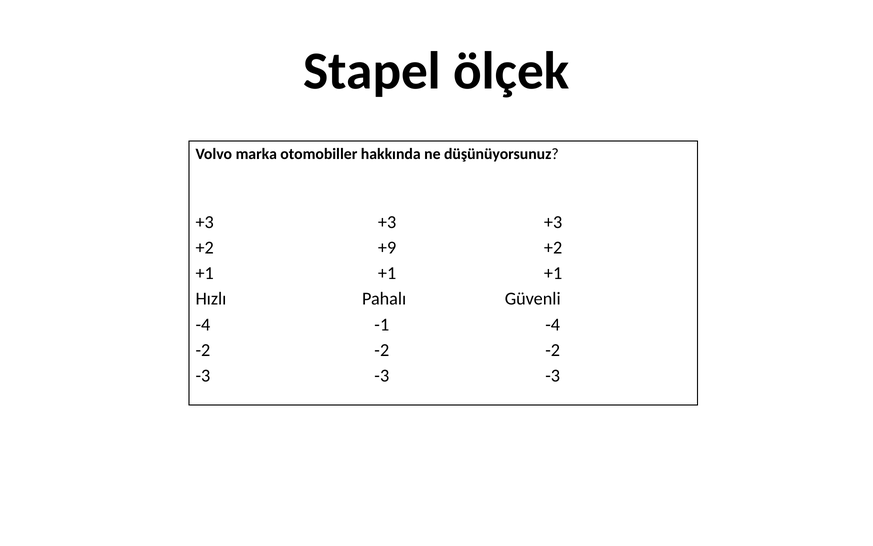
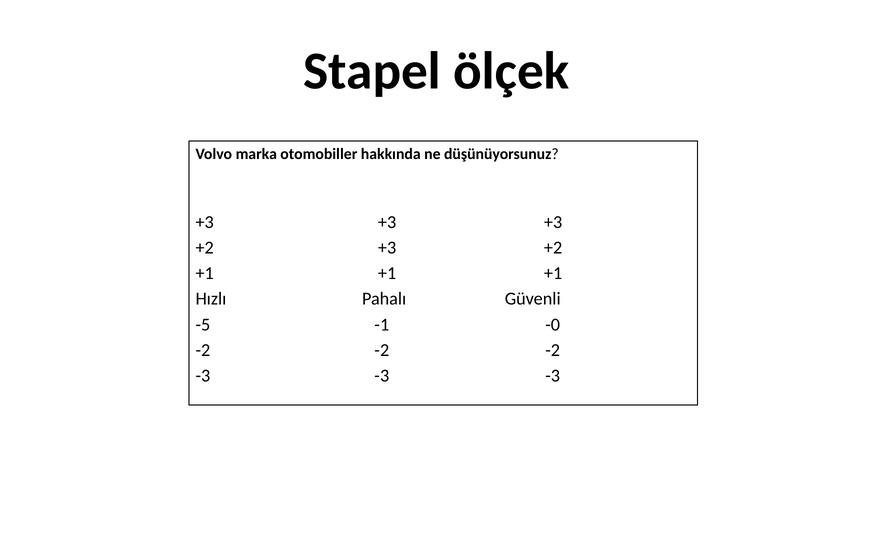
+2 +9: +9 -> +3 (387, 248)
-4: -4 -> -5 (203, 324)
-1 -4: -4 -> -0 (553, 324)
